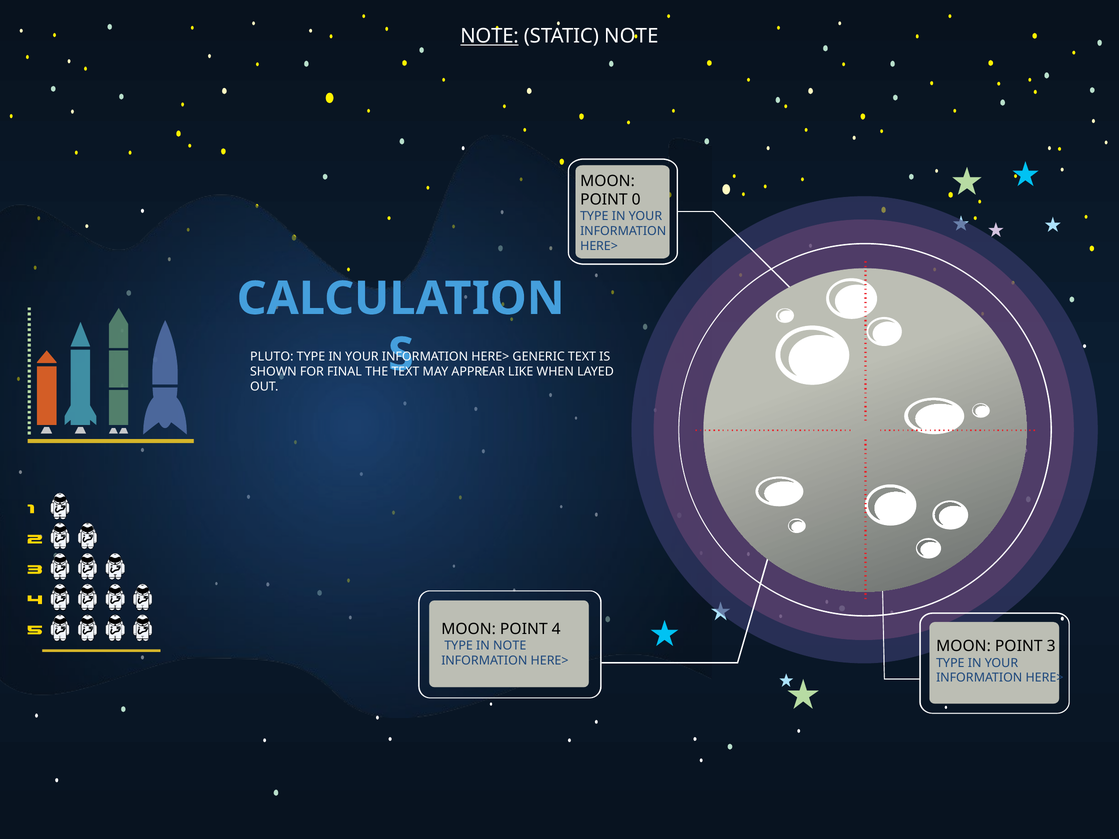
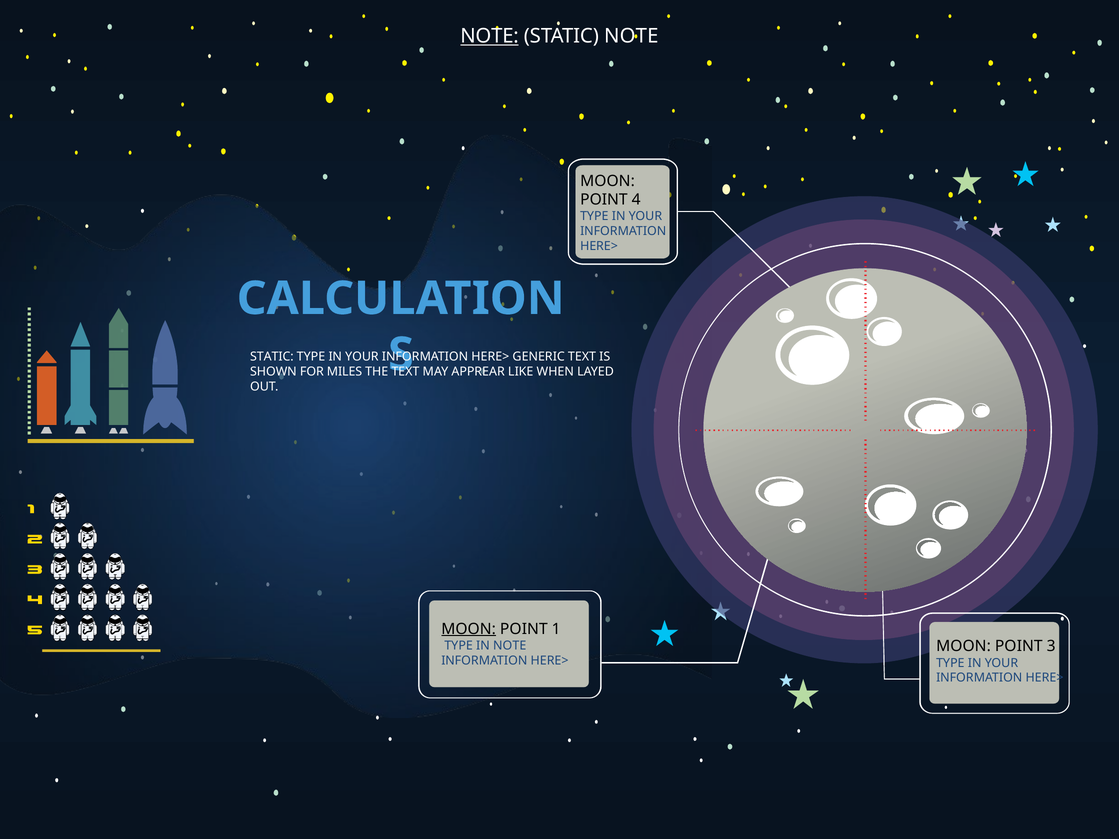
0: 0 -> 4 (636, 200)
PLUTO: PLUTO -> STATIC (272, 357)
FINAL: FINAL -> MILES (345, 372)
MOON underline: none -> present (469, 629)
4: 4 -> 1 (556, 629)
